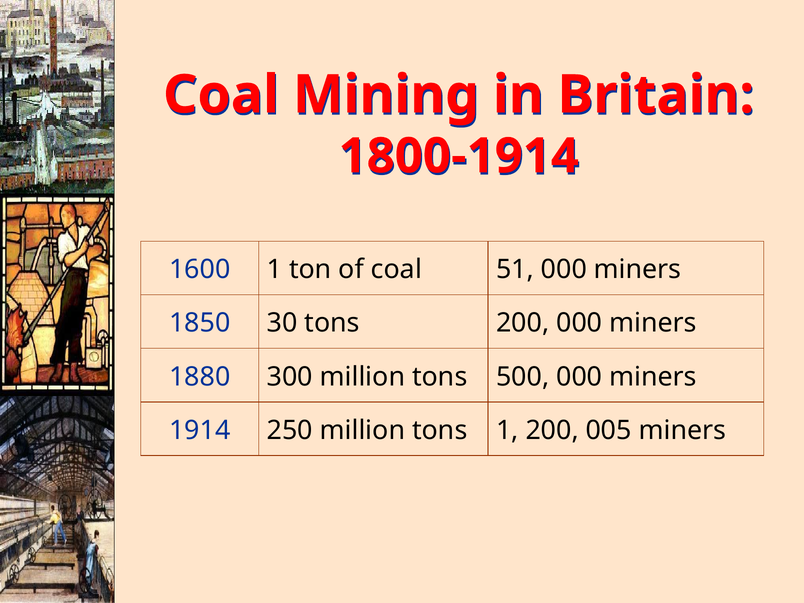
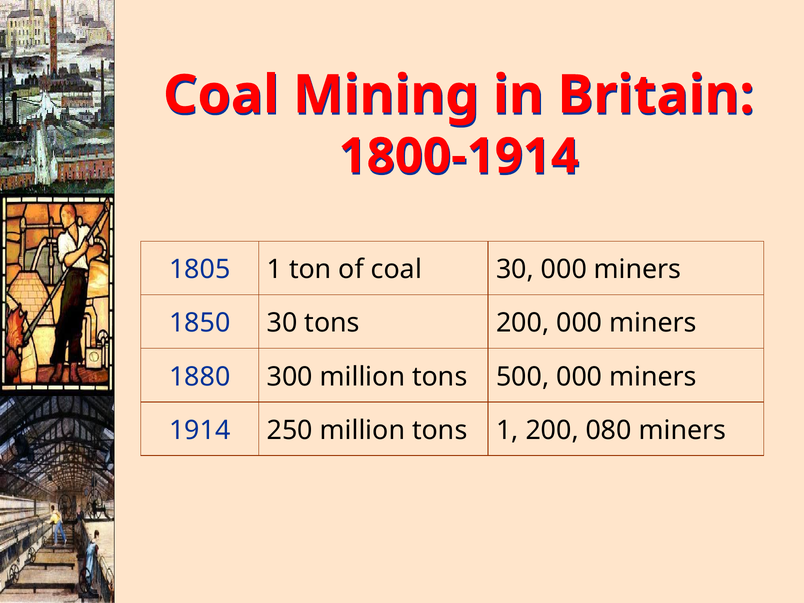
1600: 1600 -> 1805 (200, 270)
coal 51: 51 -> 30 (515, 270)
005: 005 -> 080 (609, 430)
